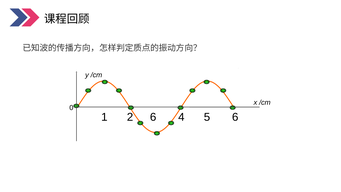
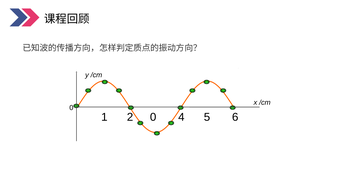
2 6: 6 -> 0 (153, 117)
